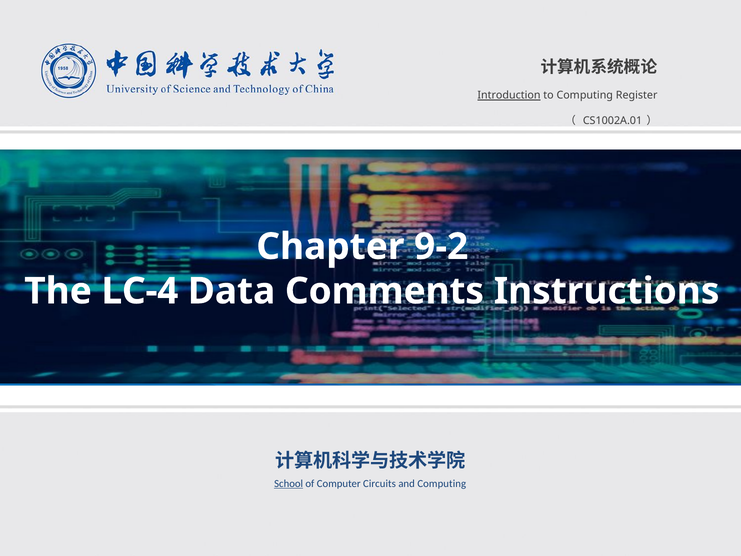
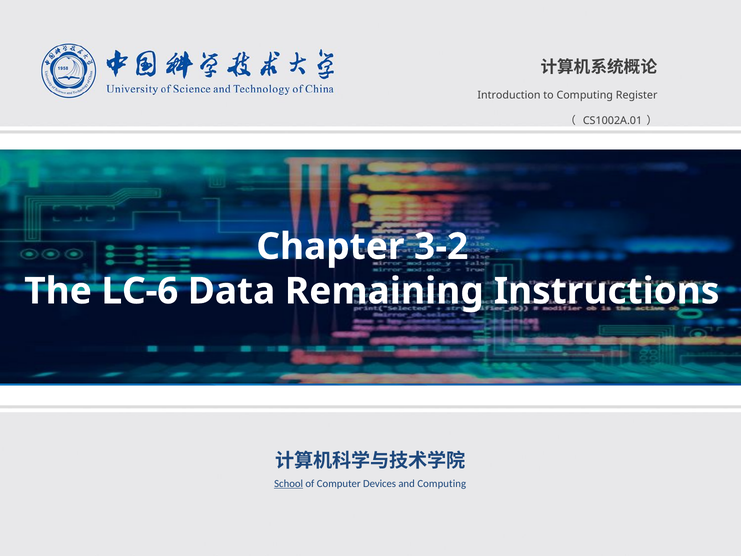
Introduction underline: present -> none (509, 95)
9-2: 9-2 -> 3-2 (441, 247)
LC-4: LC-4 -> LC-6 (140, 291)
Comments: Comments -> Remaining (384, 291)
Circuits: Circuits -> Devices (380, 483)
